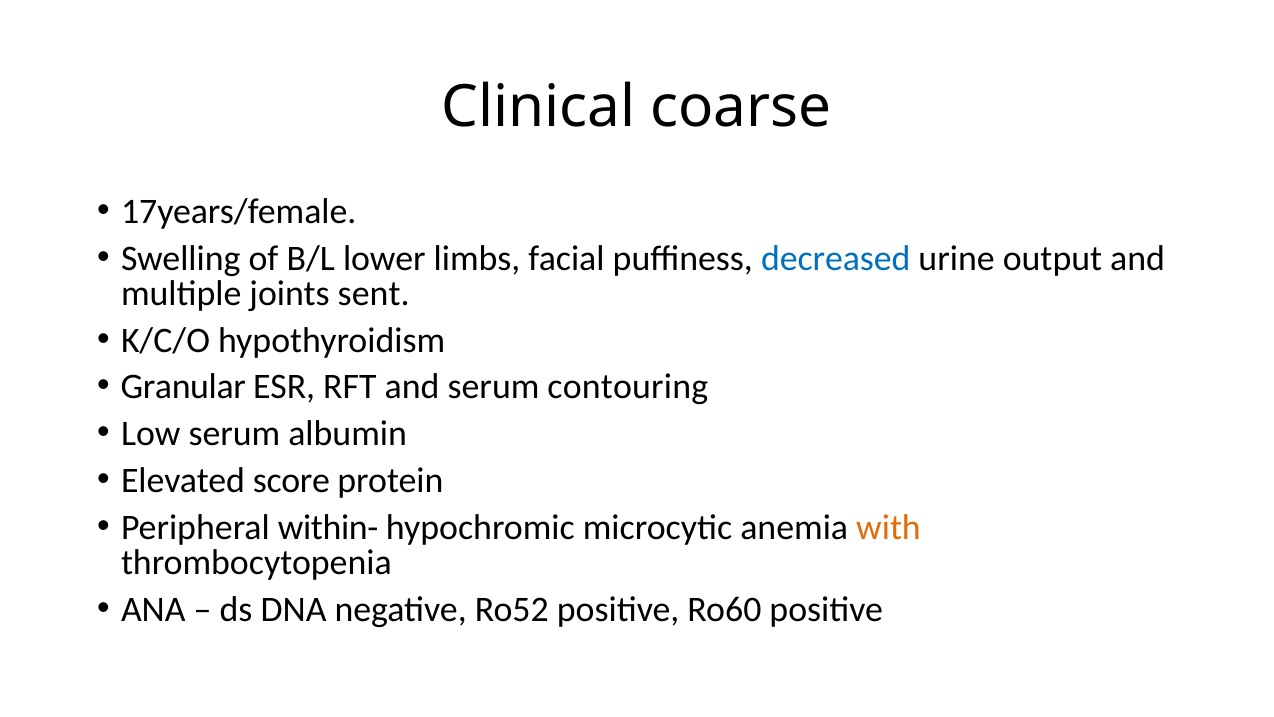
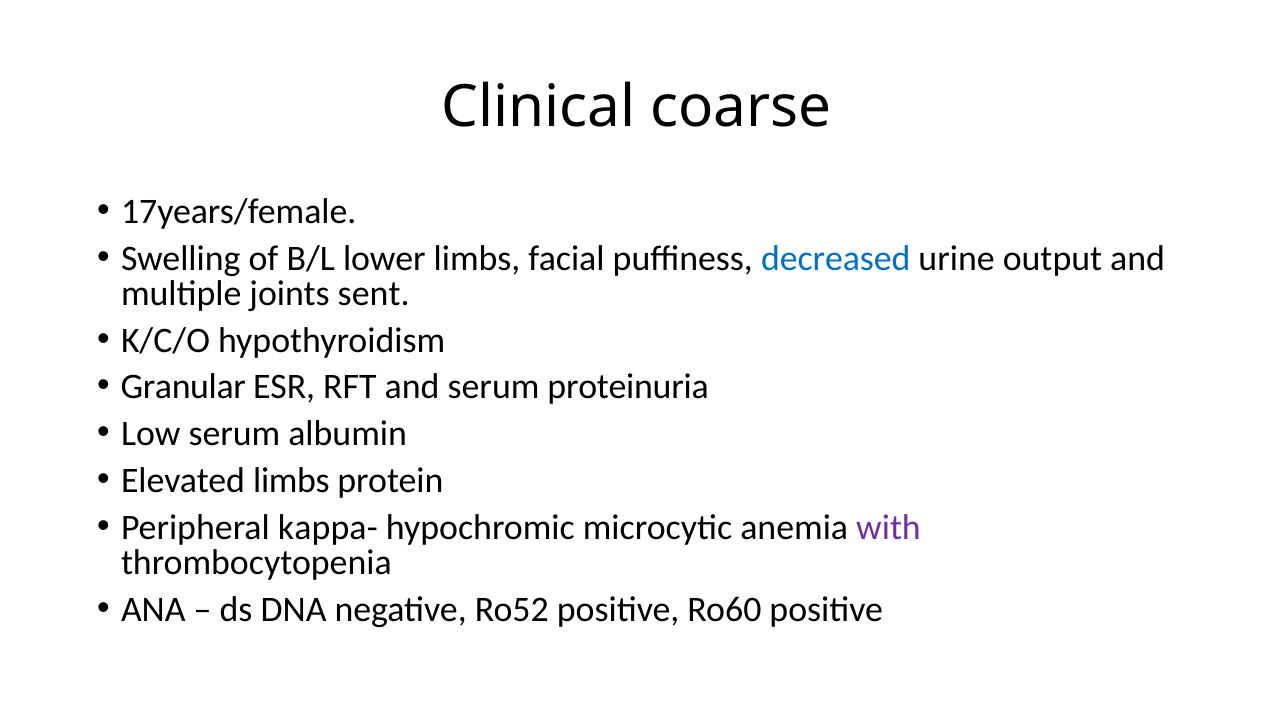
contouring: contouring -> proteinuria (628, 387)
Elevated score: score -> limbs (291, 480)
within-: within- -> kappa- (328, 527)
with colour: orange -> purple (888, 527)
